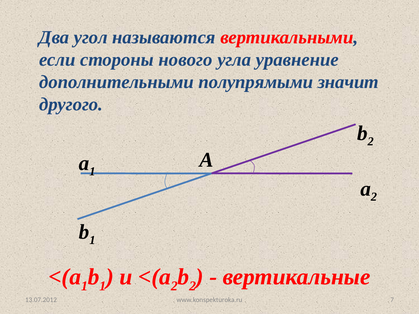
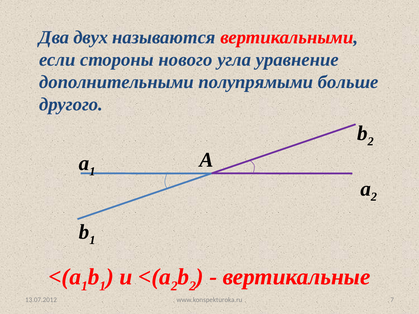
угол: угол -> двух (91, 37)
значит: значит -> больше (348, 82)
